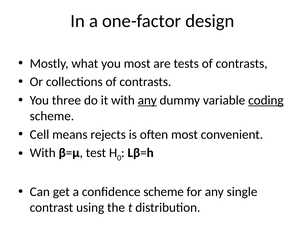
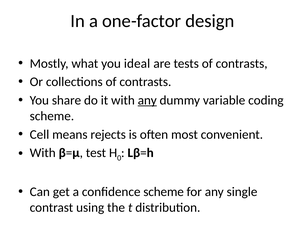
you most: most -> ideal (137, 64)
three: three -> share (67, 101)
coding underline: present -> none (266, 101)
